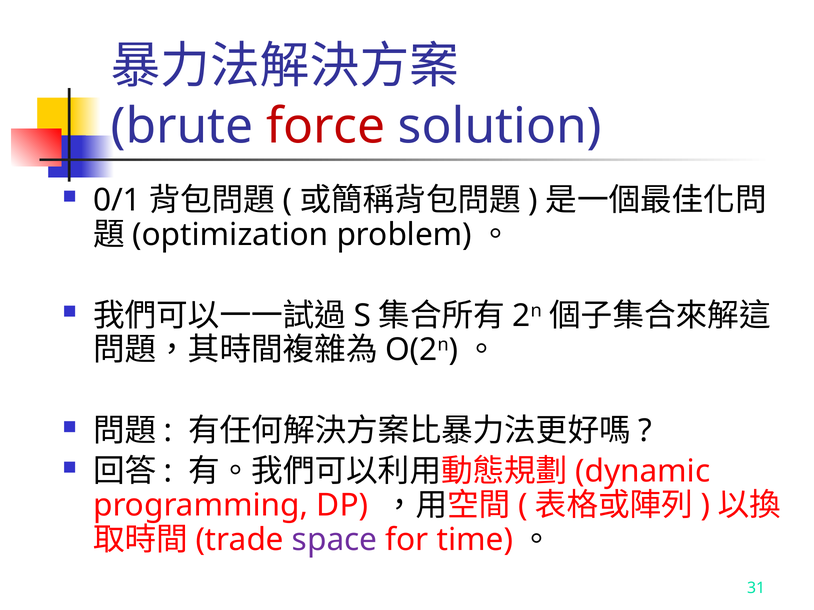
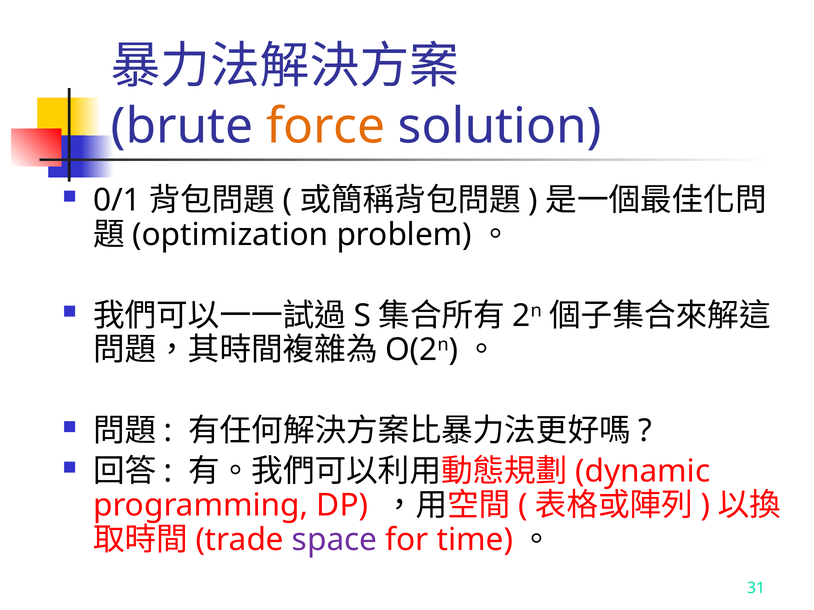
force colour: red -> orange (326, 126)
